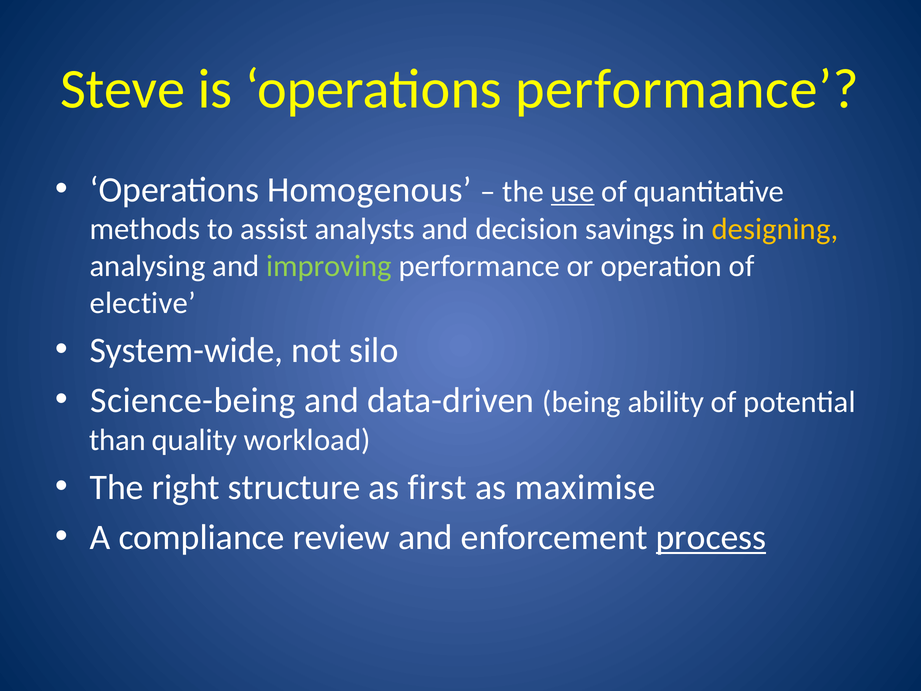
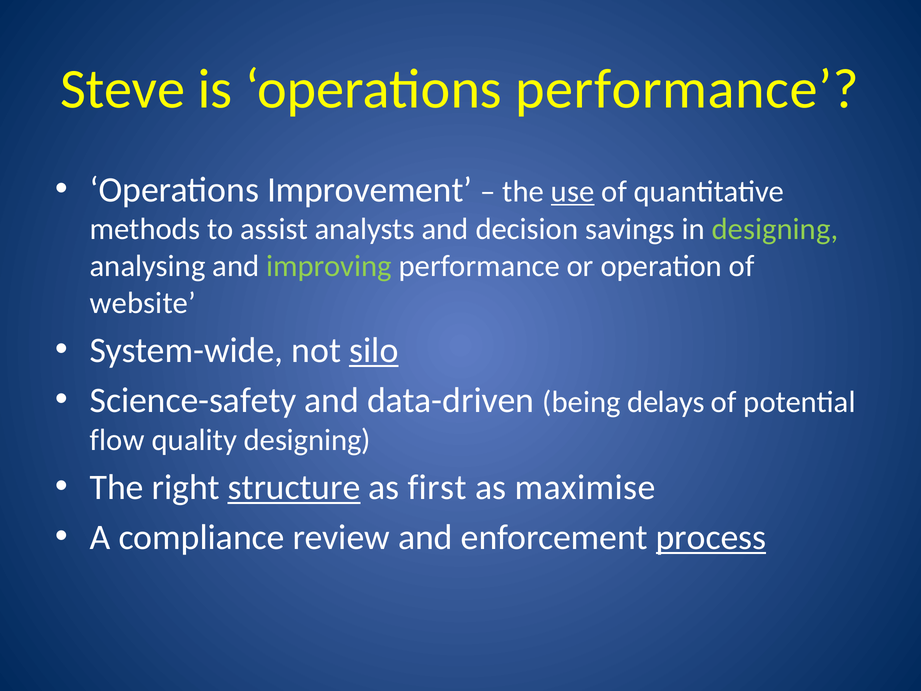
Homogenous: Homogenous -> Improvement (370, 190)
designing colour: yellow -> light green (775, 229)
elective: elective -> website (143, 303)
silo underline: none -> present (374, 350)
Science-being: Science-being -> Science-safety (193, 400)
ability: ability -> delays (666, 402)
than: than -> flow (117, 440)
quality workload: workload -> designing (307, 440)
structure underline: none -> present (294, 487)
